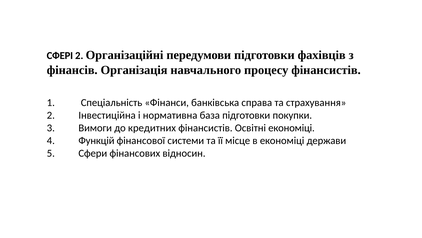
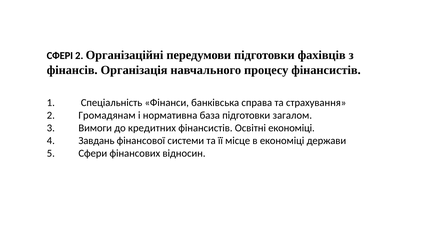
Інвестиційна: Інвестиційна -> Громадянам (107, 115)
покупки: покупки -> загалом (292, 115)
Функцій: Функцій -> Завдань (96, 140)
